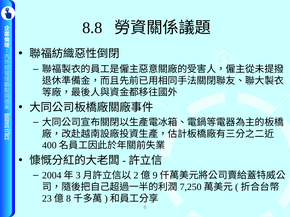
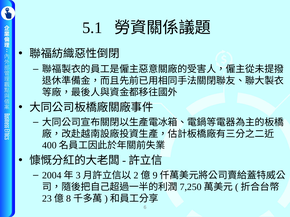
8.8: 8.8 -> 5.1 (92, 28)
